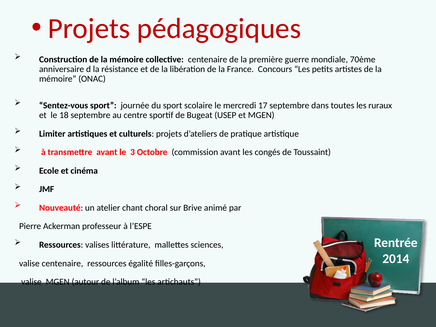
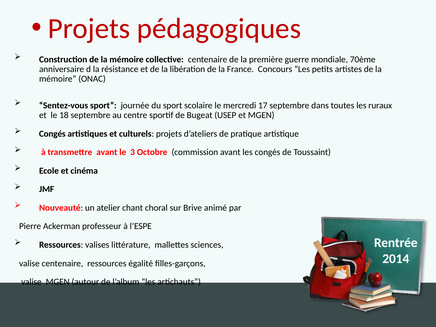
Limiter: Limiter -> Congés (52, 134)
